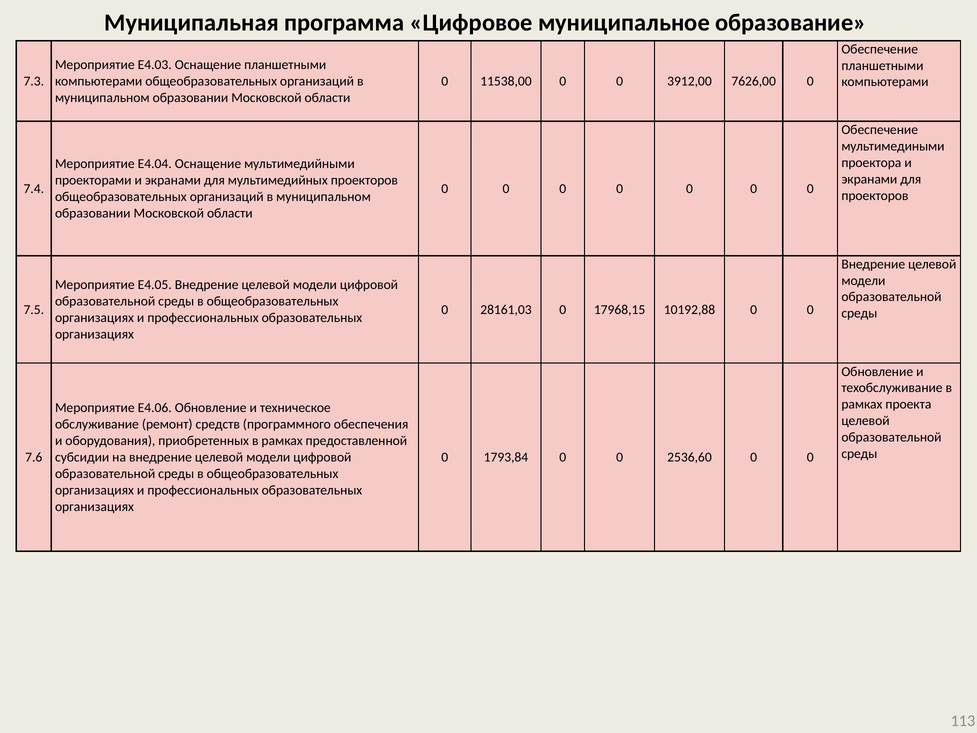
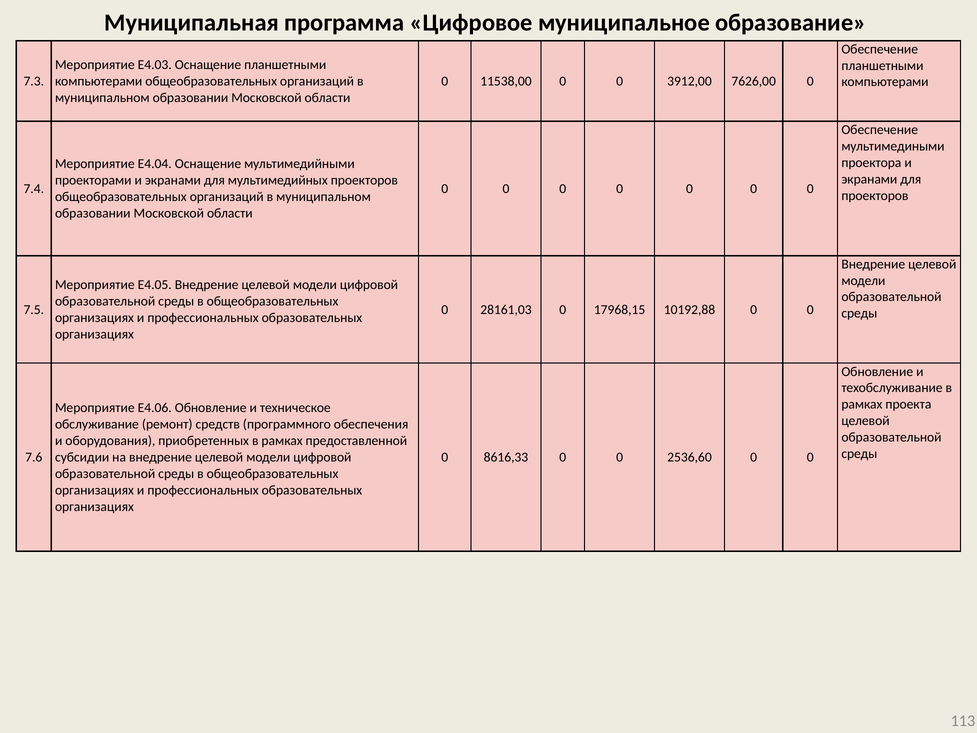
1793,84: 1793,84 -> 8616,33 (506, 457)
